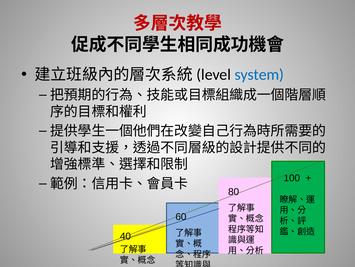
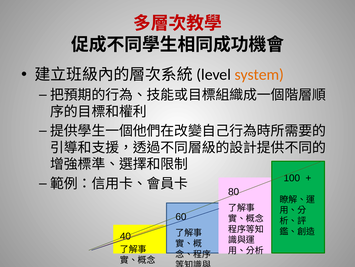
system colour: blue -> orange (259, 74)
